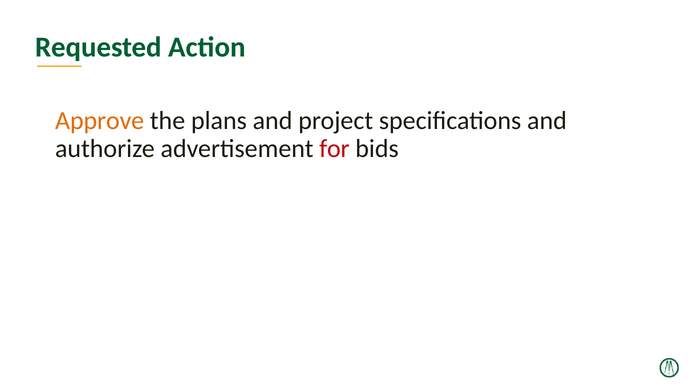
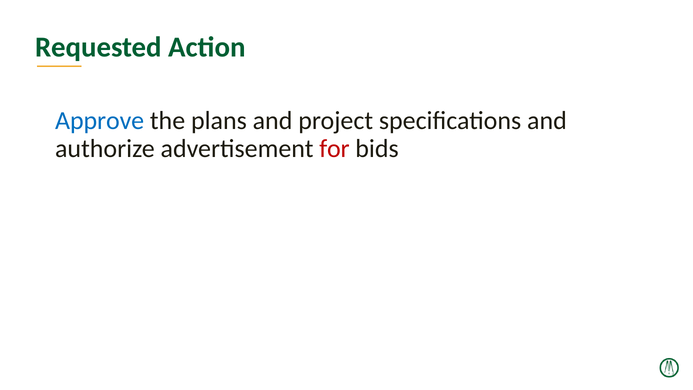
Approve colour: orange -> blue (100, 120)
